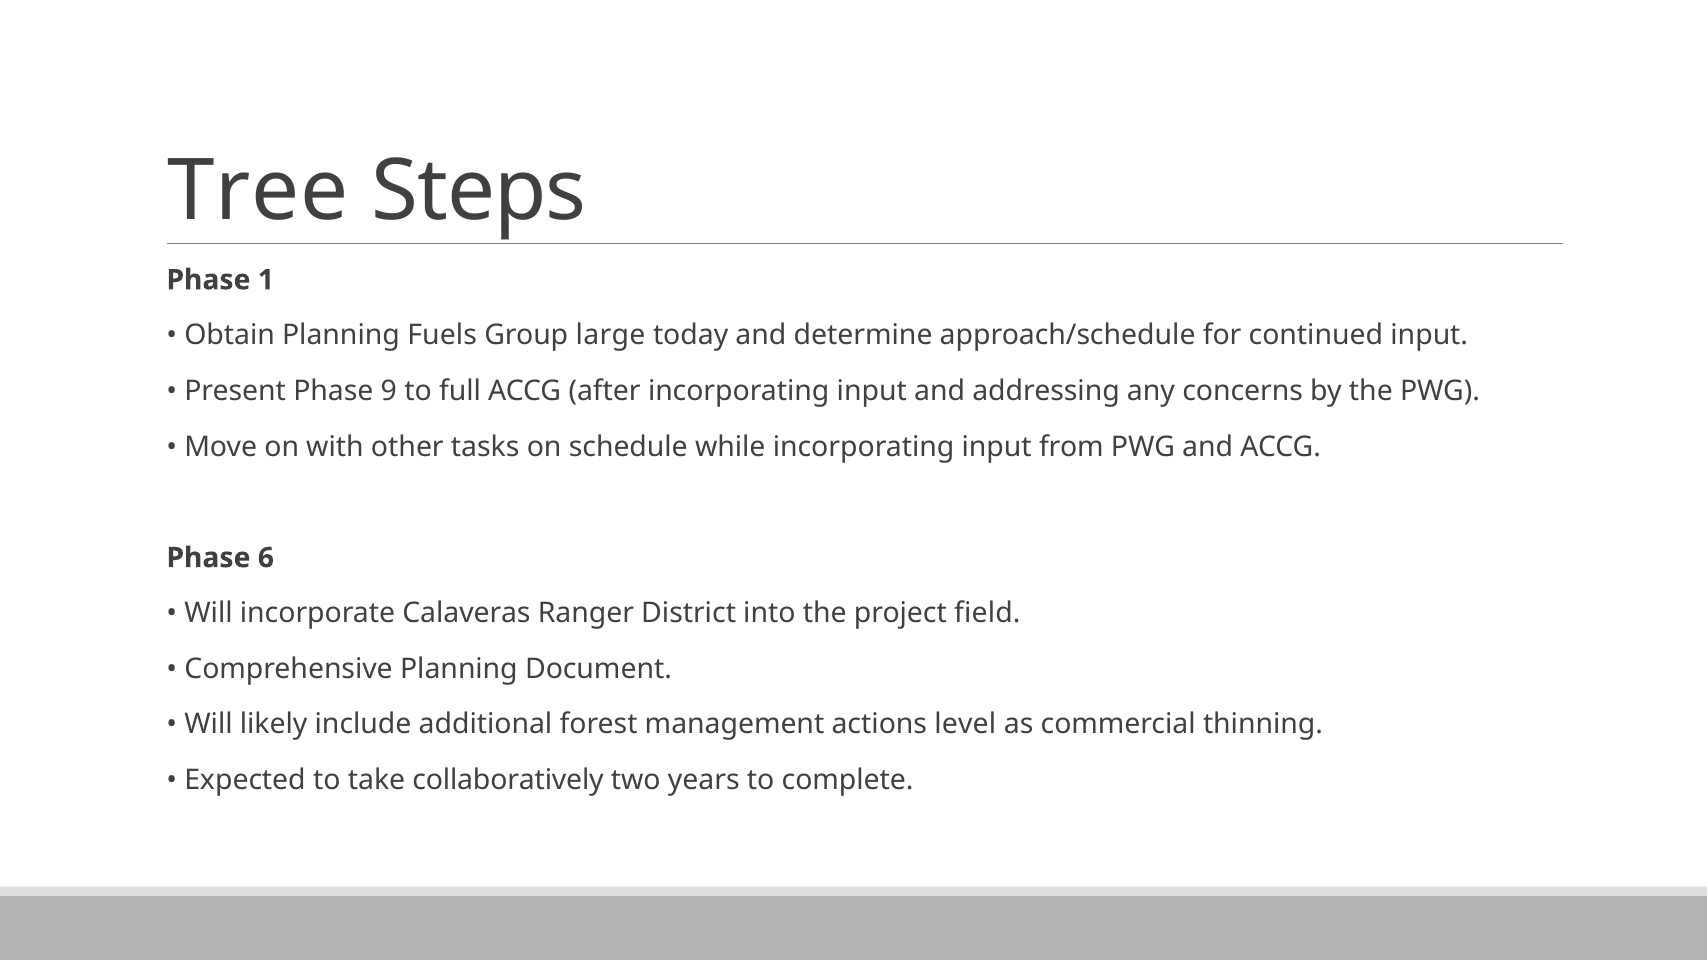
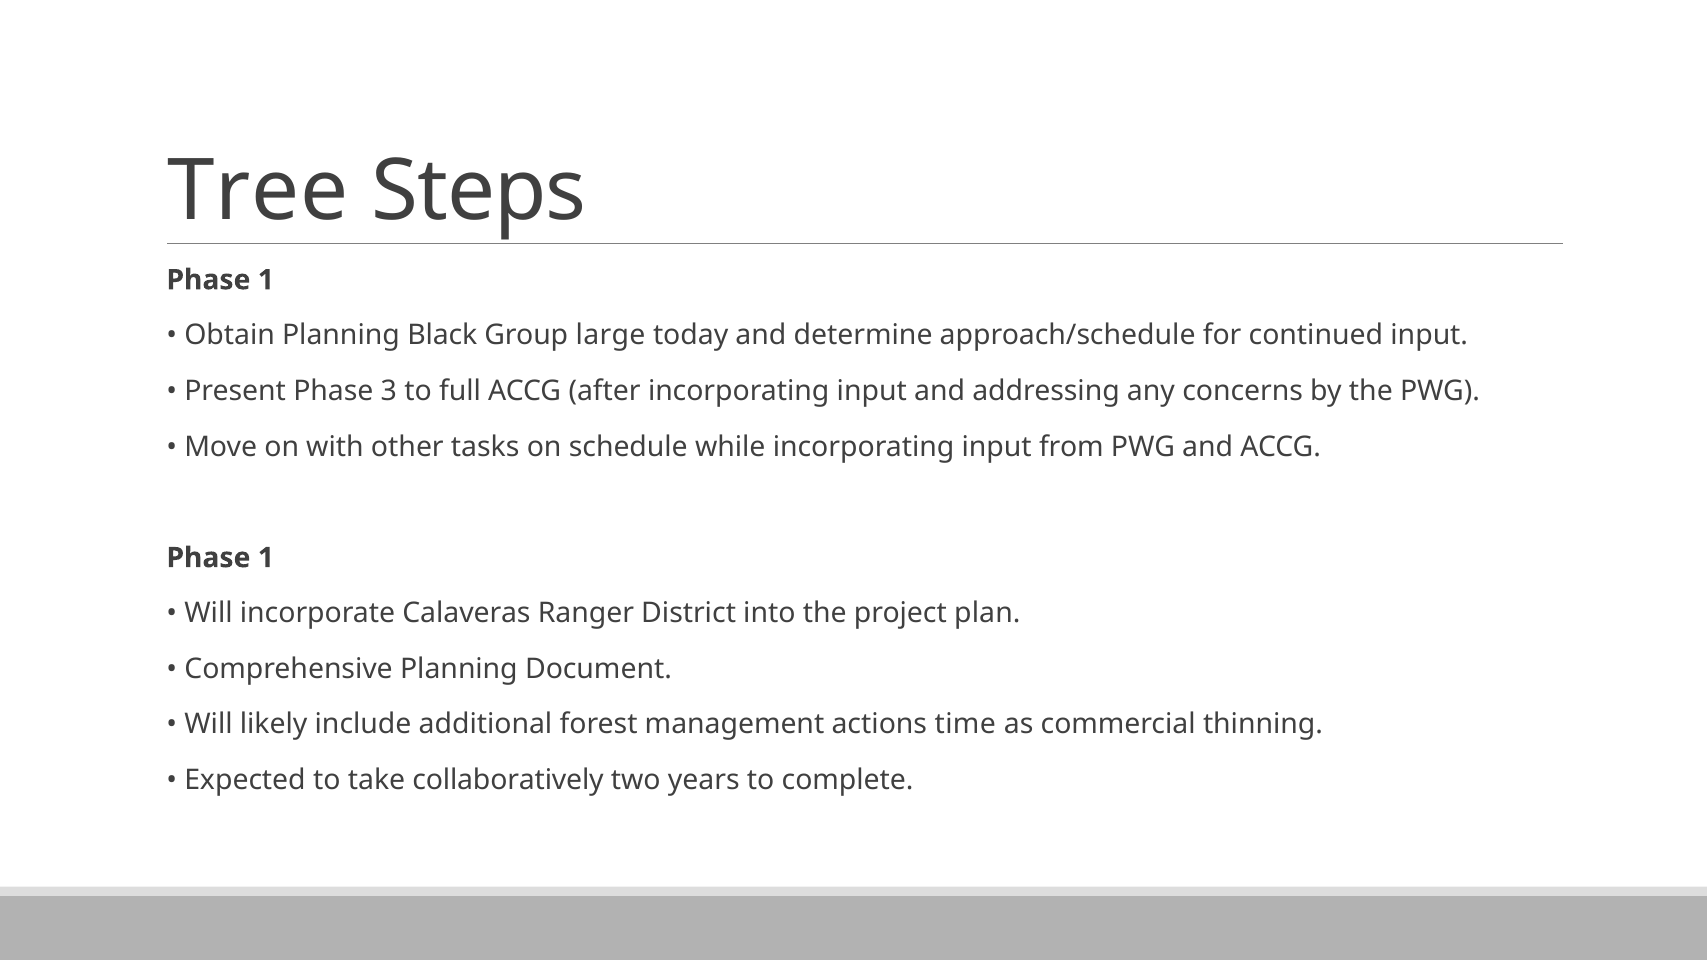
Fuels: Fuels -> Black (442, 336)
9: 9 -> 3 (389, 391)
6: 6 -> 1 (266, 558)
field: field -> plan (987, 614)
level: level -> time (965, 725)
